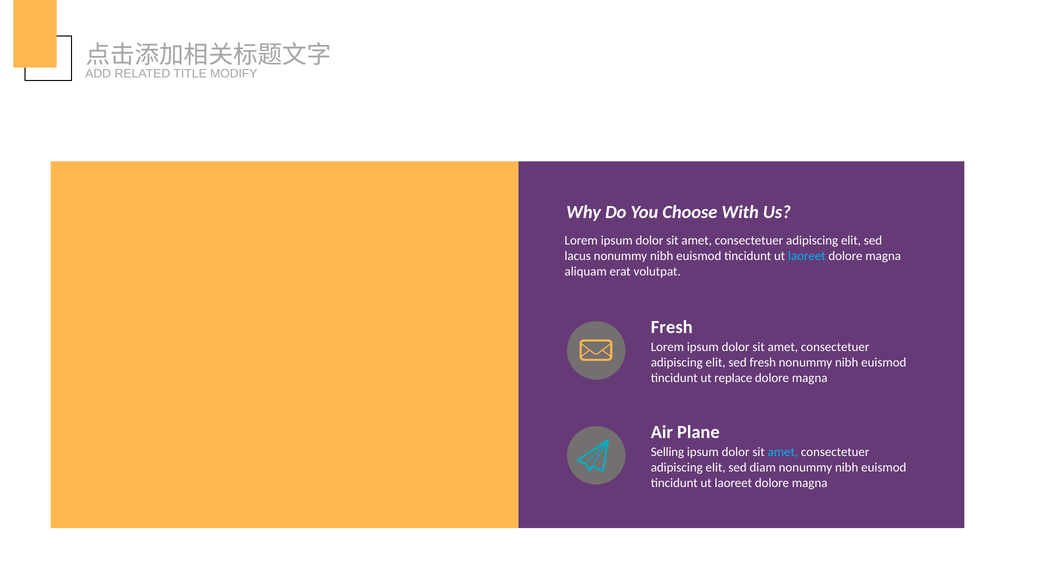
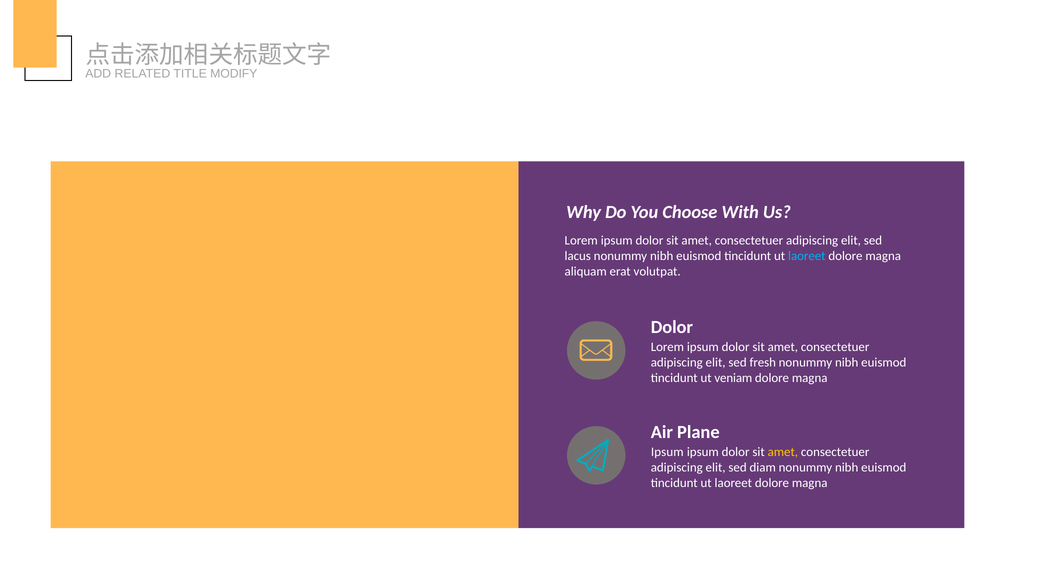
Fresh: Fresh -> Dolor (672, 327)
replace: replace -> veniam (733, 378)
Selling: Selling -> Ipsum (667, 452)
amet colour: light blue -> yellow (783, 452)
